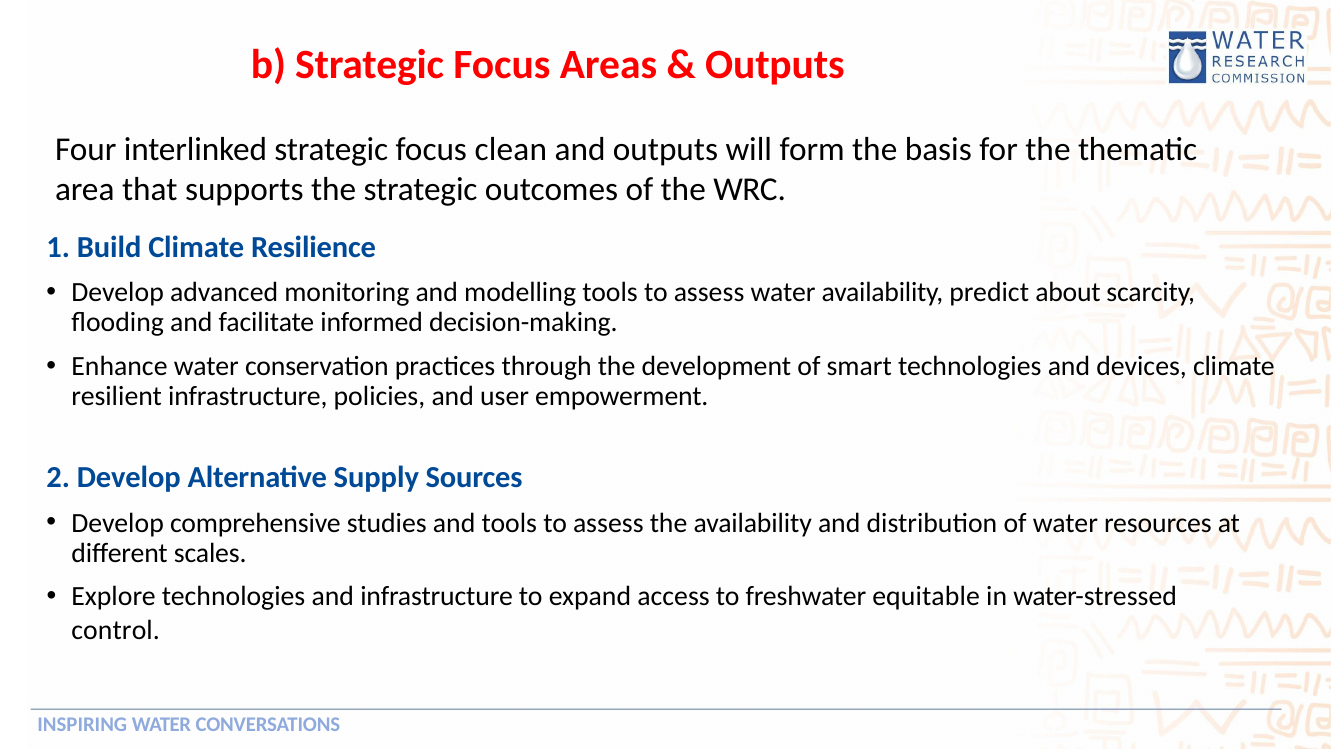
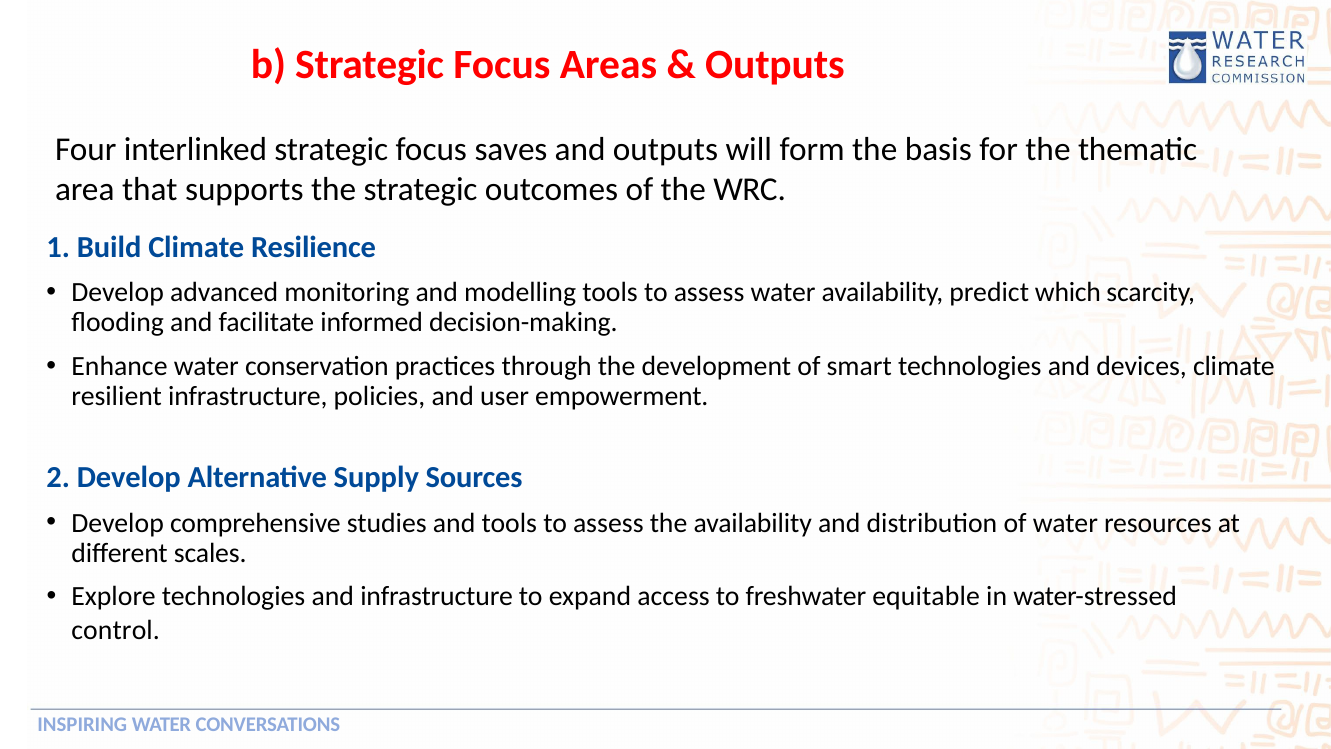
clean: clean -> saves (511, 149)
about: about -> which (1068, 293)
